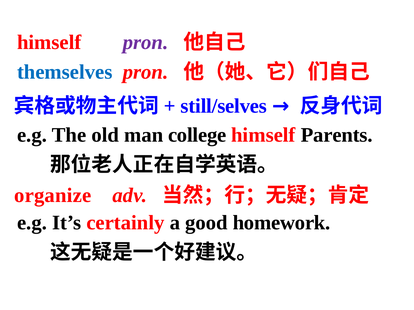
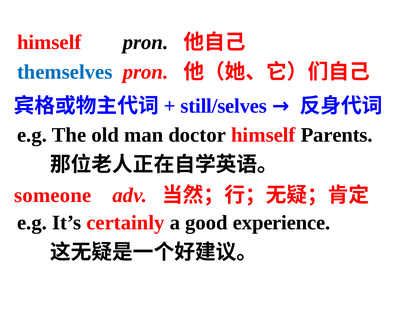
pron colour: purple -> black (146, 42)
college: college -> doctor (197, 135)
organize: organize -> someone (53, 196)
homework: homework -> experience (282, 223)
